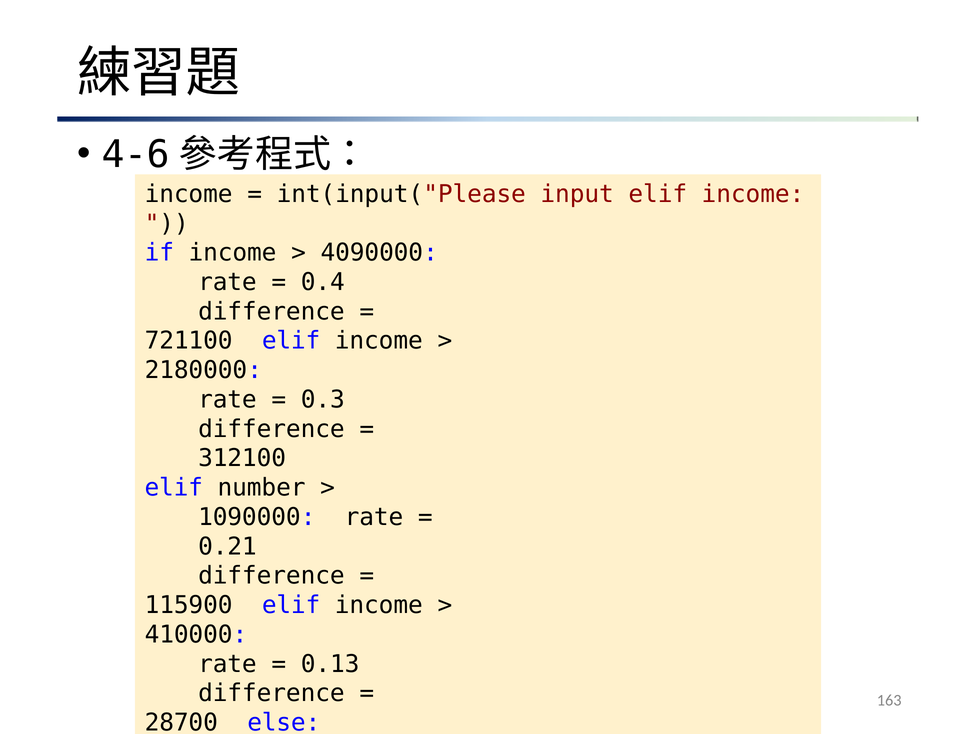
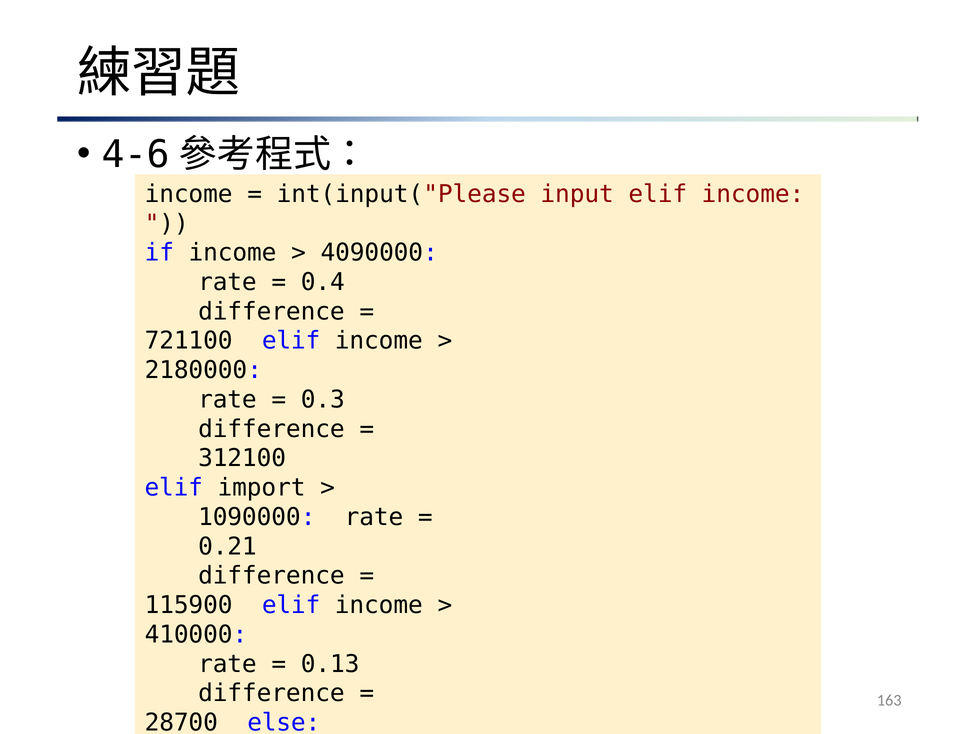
number: number -> import (262, 488)
